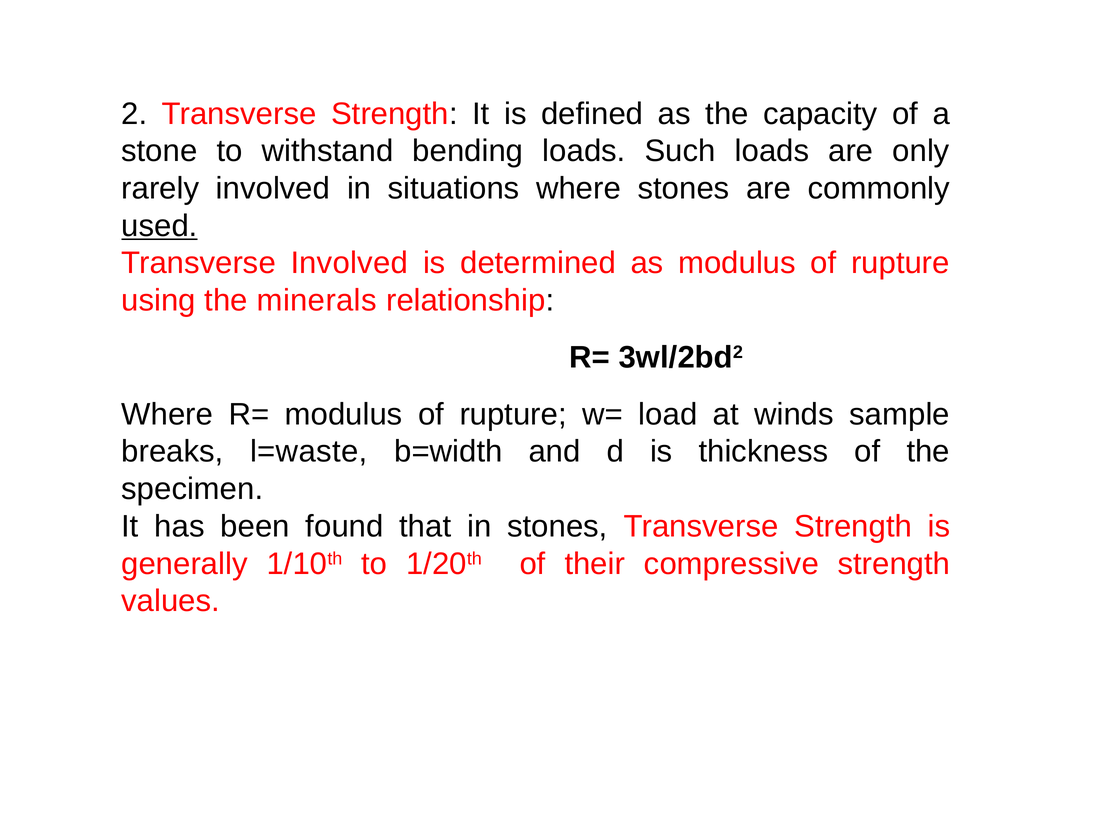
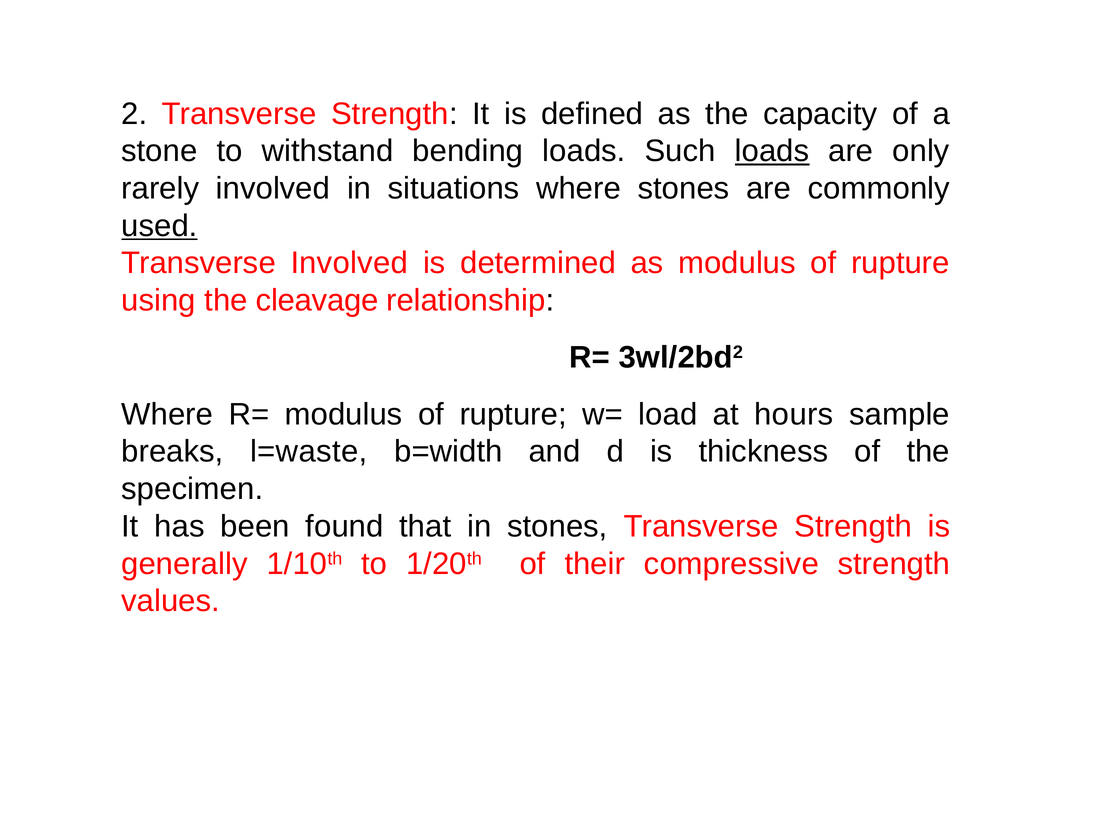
loads underline: none -> present (772, 151)
minerals: minerals -> cleavage (317, 301)
winds: winds -> hours (794, 414)
